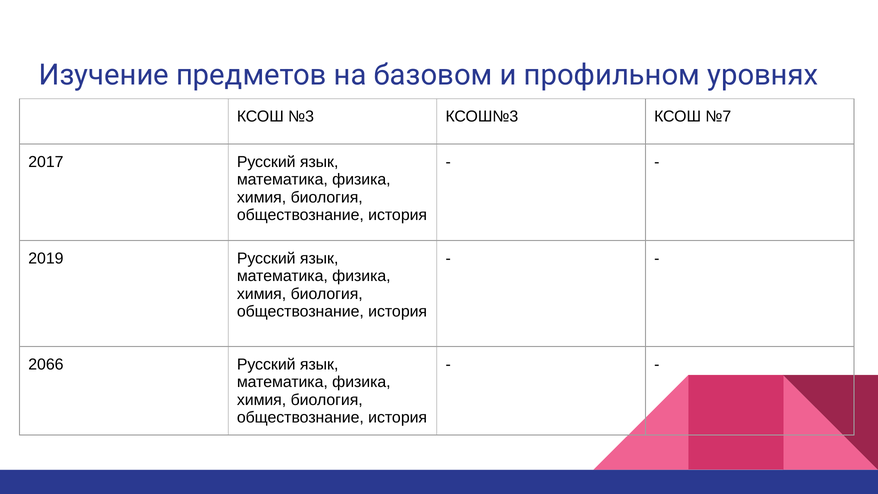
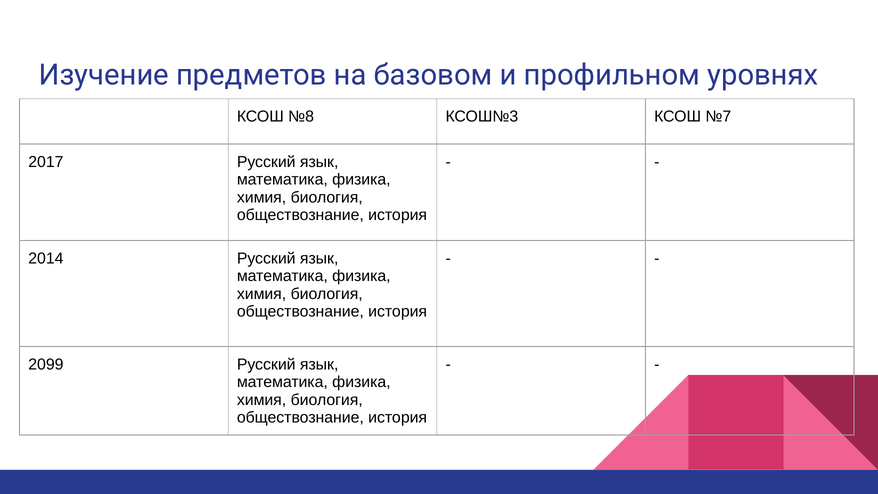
№3: №3 -> №8 (301, 117)
2019: 2019 -> 2014 (46, 258)
2066: 2066 -> 2099 (46, 364)
